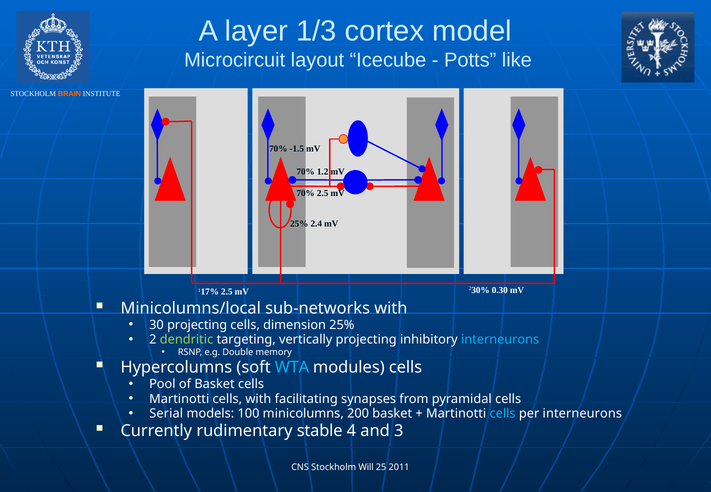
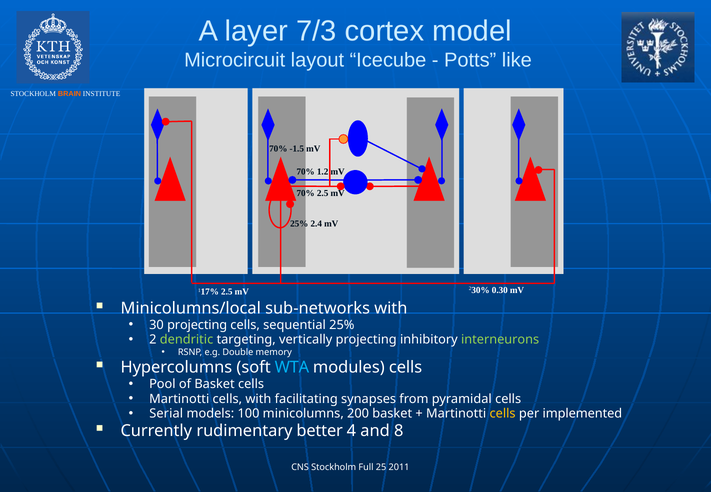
1/3: 1/3 -> 7/3 (316, 31)
dimension: dimension -> sequential (295, 325)
interneurons colour: light blue -> light green (500, 340)
cells colour: light blue -> yellow (503, 414)
per interneurons: interneurons -> implemented (582, 414)
stable: stable -> better (320, 431)
3: 3 -> 8 (399, 431)
Will: Will -> Full (366, 467)
